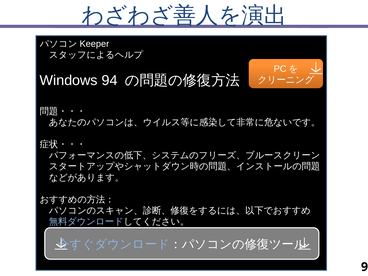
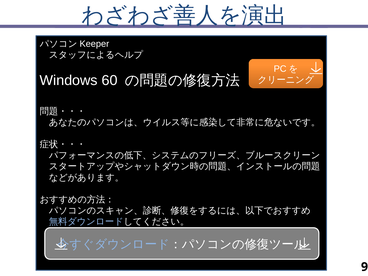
94: 94 -> 60 (110, 80)
